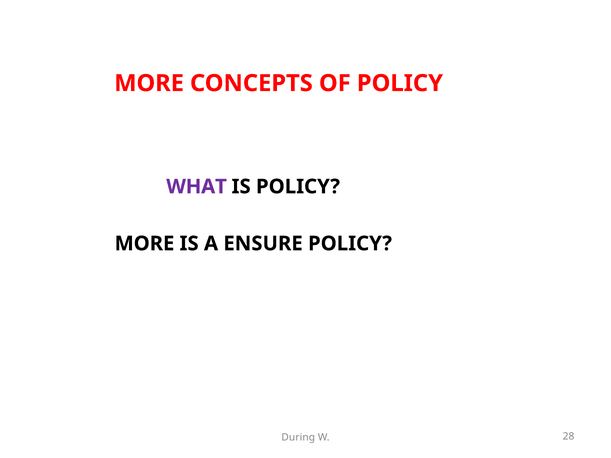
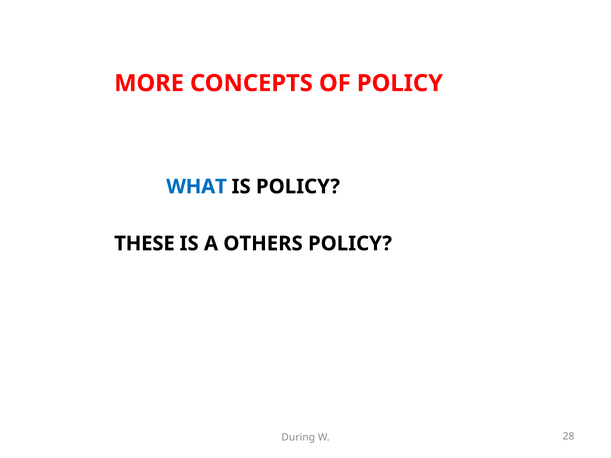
WHAT colour: purple -> blue (197, 187)
MORE: MORE -> THESE (144, 244)
ENSURE: ENSURE -> OTHERS (263, 244)
